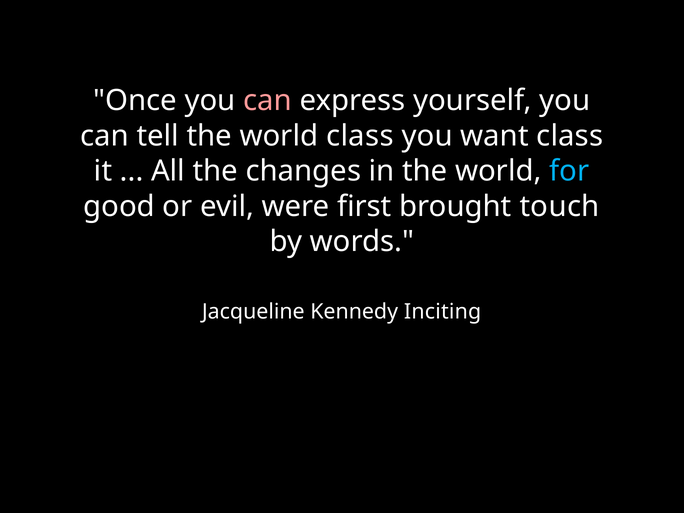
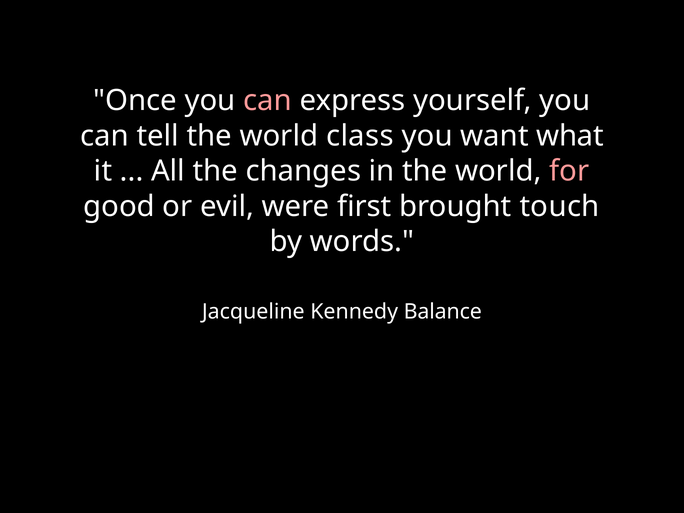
want class: class -> what (570, 136)
for colour: light blue -> pink (569, 171)
Inciting: Inciting -> Balance (443, 312)
